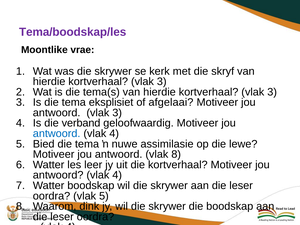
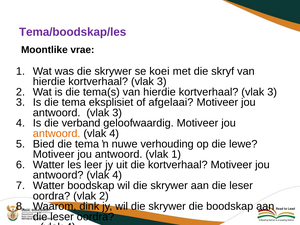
kerk: kerk -> koei (159, 71)
antwoord colour: blue -> orange (57, 134)
assimilasie: assimilasie -> verhouding (167, 144)
vlak 8: 8 -> 1 (176, 154)
vlak 5: 5 -> 2 (104, 196)
